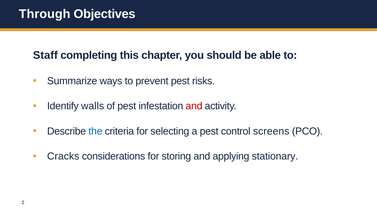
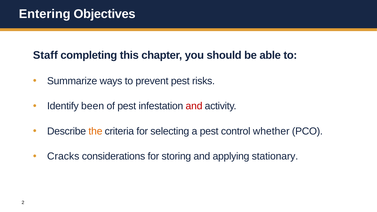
Through: Through -> Entering (45, 14)
walls: walls -> been (93, 106)
the colour: blue -> orange (95, 131)
screens: screens -> whether (271, 131)
